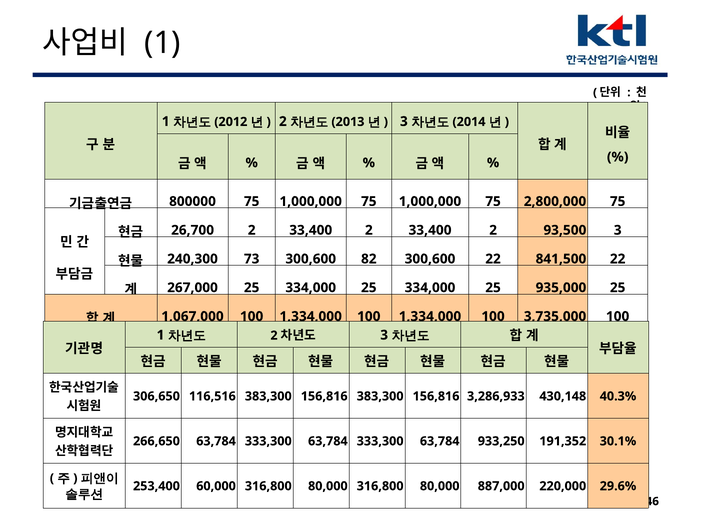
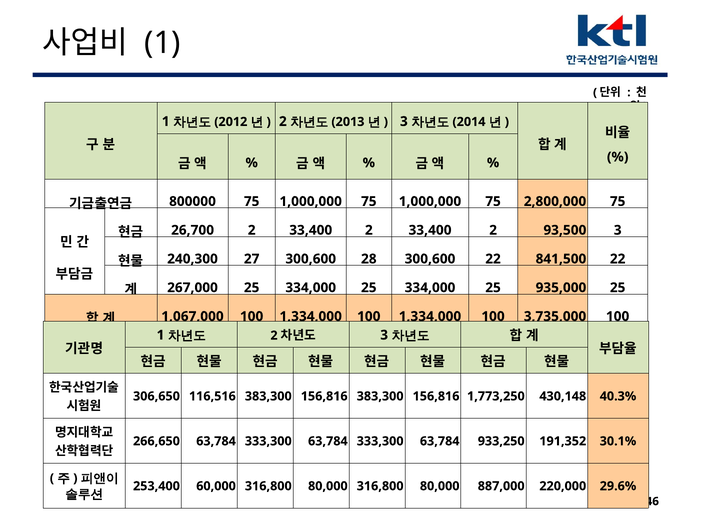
73: 73 -> 27 (252, 259)
82: 82 -> 28 (369, 259)
3,286,933: 3,286,933 -> 1,773,250 (496, 396)
